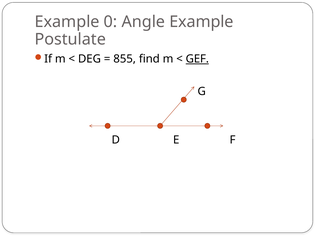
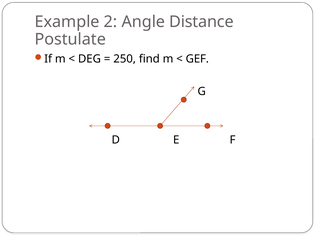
0: 0 -> 2 (111, 22)
Angle Example: Example -> Distance (201, 22)
855: 855 -> 250 (125, 59)
GEF underline: present -> none (197, 59)
